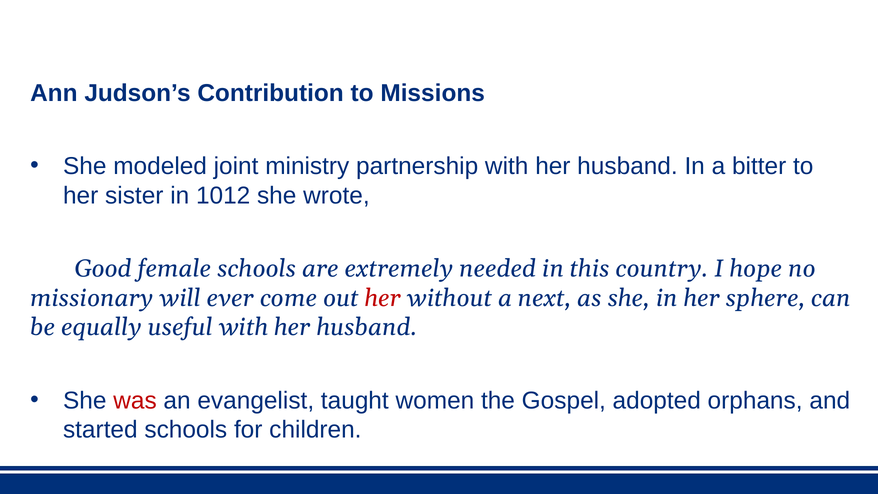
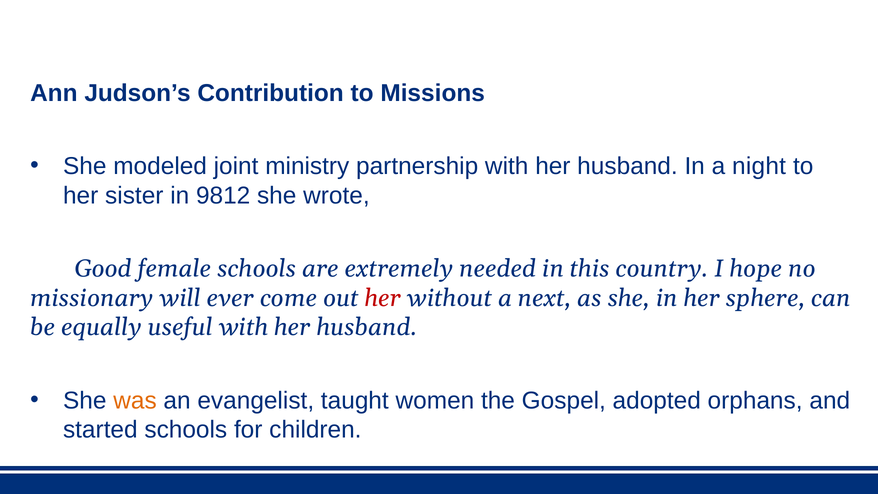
bitter: bitter -> night (759, 166)
1012: 1012 -> 9812 (223, 195)
was colour: red -> orange (135, 400)
